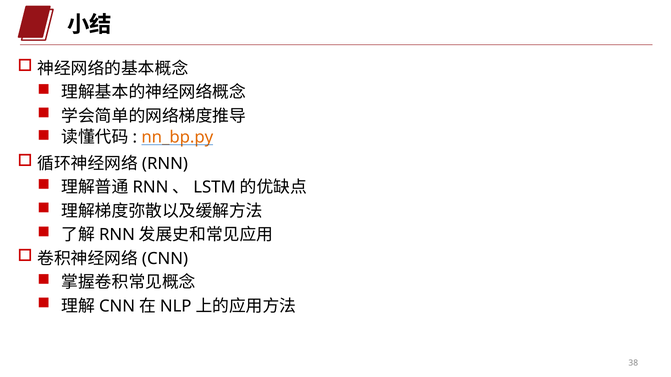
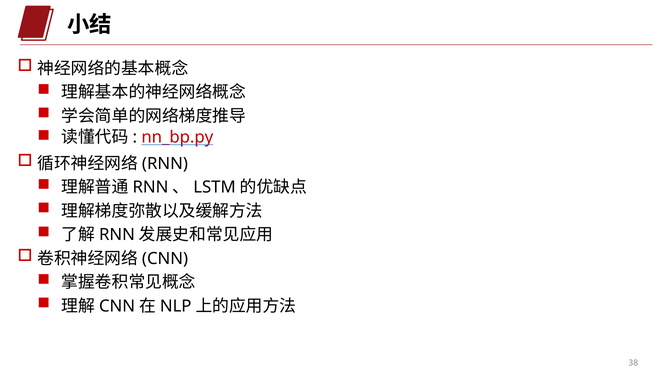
nn_bp.py colour: orange -> red (177, 137)
